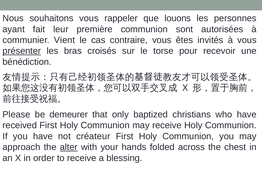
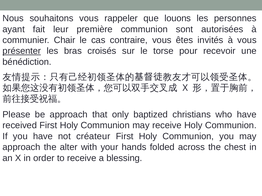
Vient: Vient -> Chair (65, 40)
be demeurer: demeurer -> approach (69, 115)
alter underline: present -> none (69, 148)
